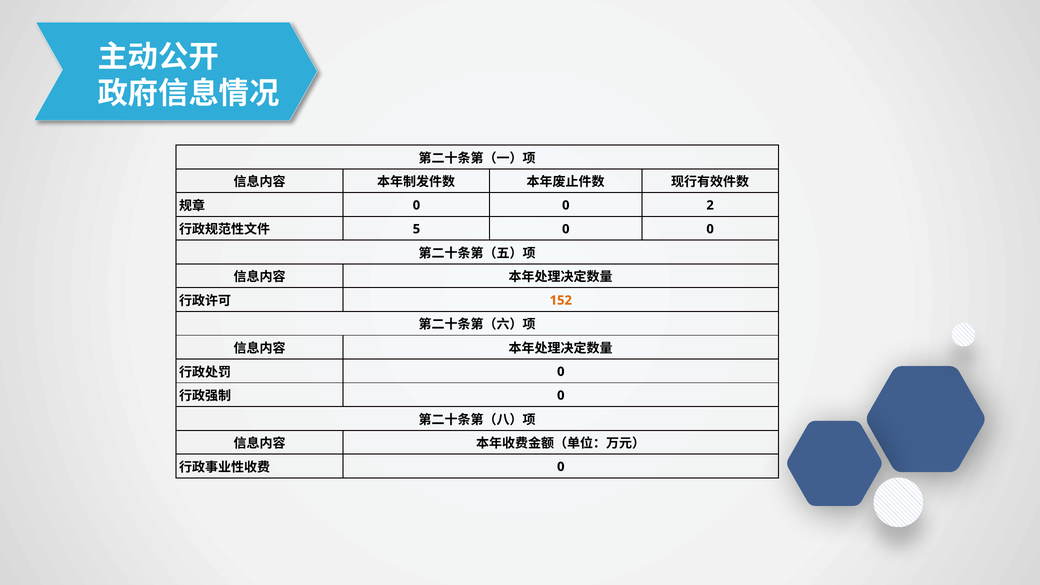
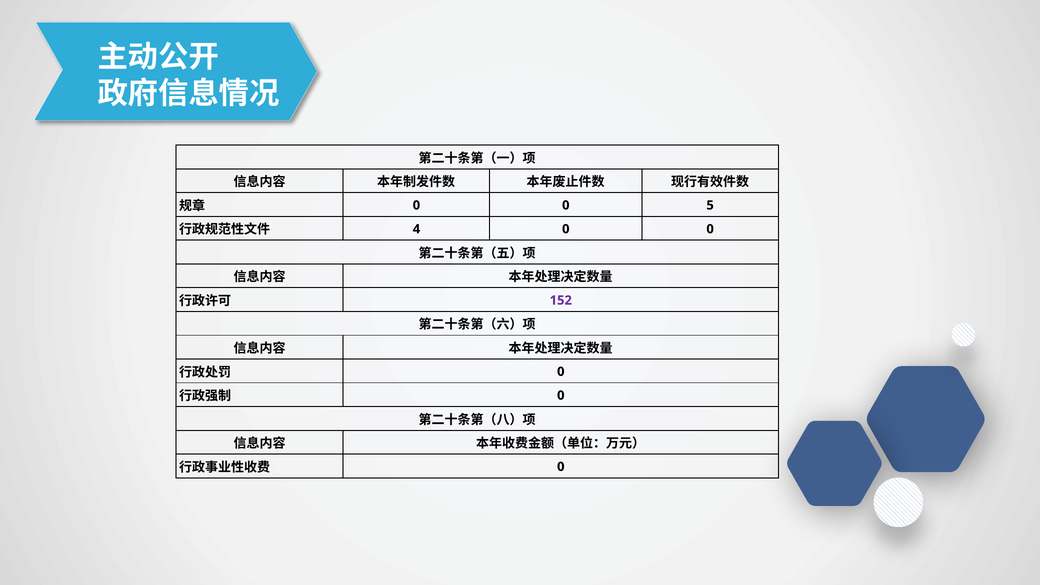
2: 2 -> 5 (710, 205)
5: 5 -> 4 (416, 229)
152 colour: orange -> purple (561, 300)
